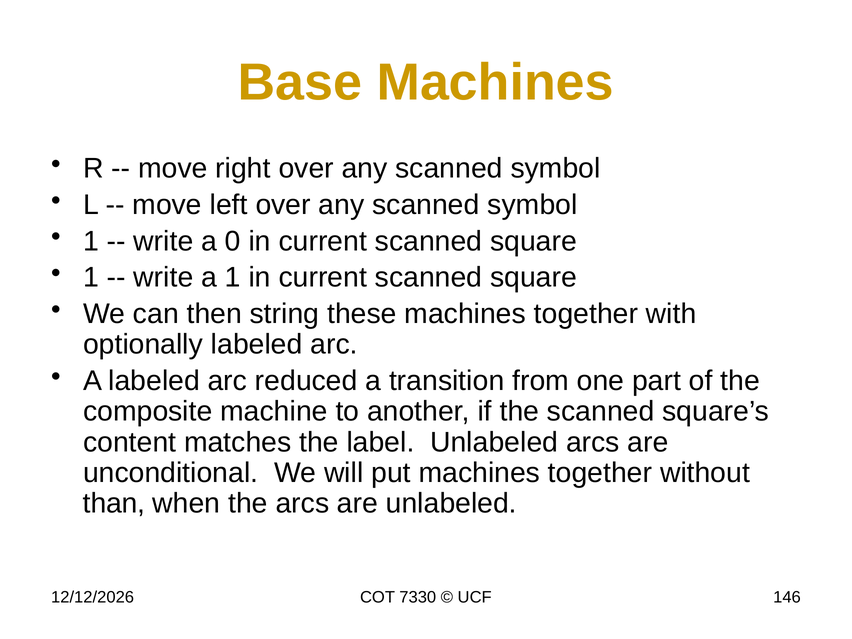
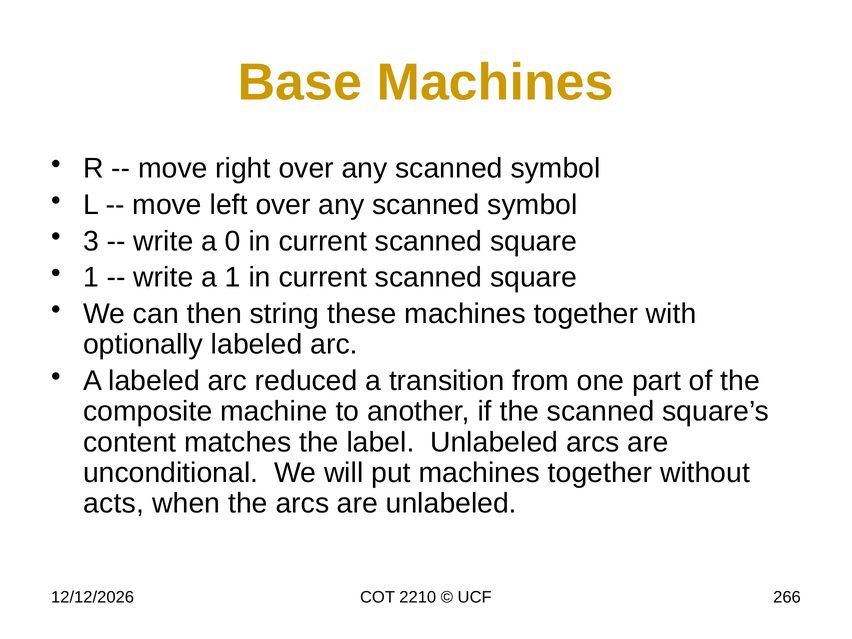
1: 1 -> 3 (91, 241)
than: than -> acts (114, 503)
7330: 7330 -> 2210 (418, 597)
146: 146 -> 266 (787, 597)
